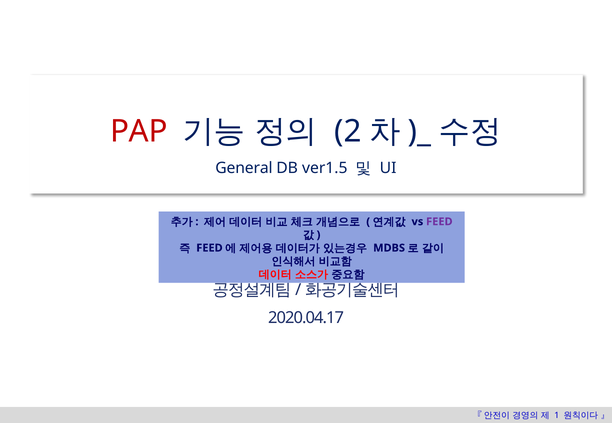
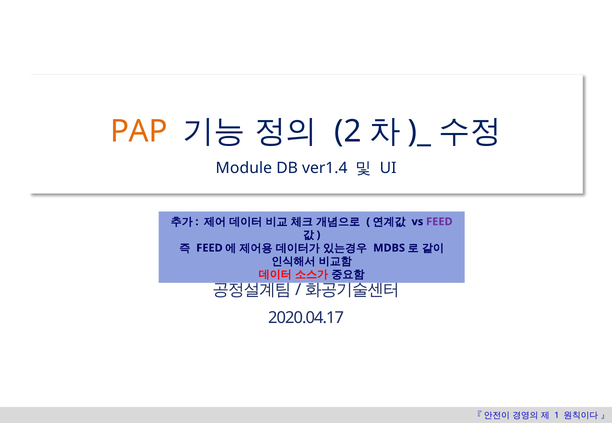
PAP colour: red -> orange (139, 132)
General: General -> Module (244, 168)
ver1.5: ver1.5 -> ver1.4 (325, 168)
